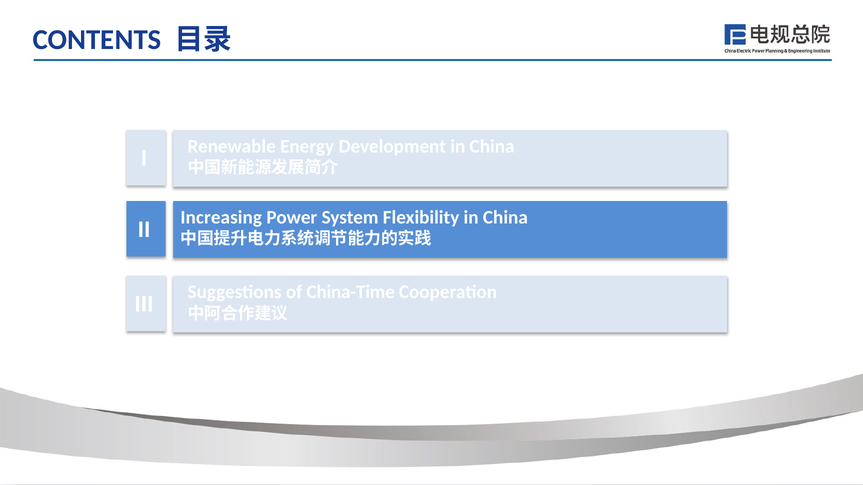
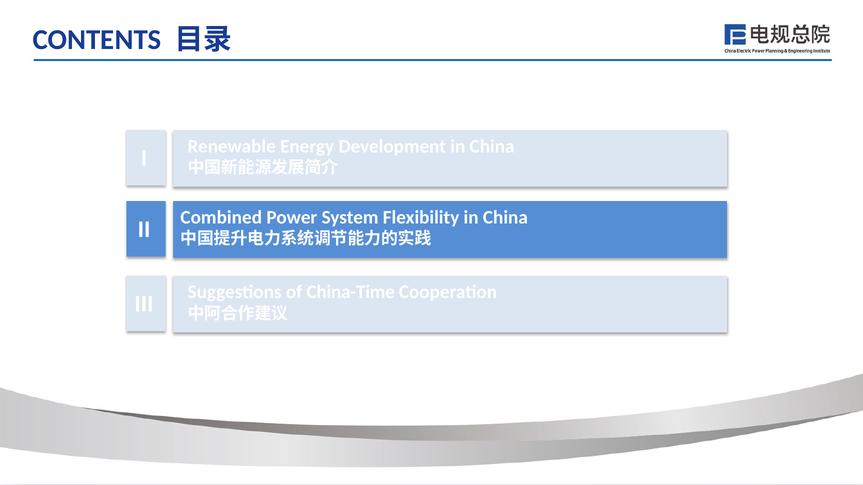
Increasing: Increasing -> Combined (221, 218)
